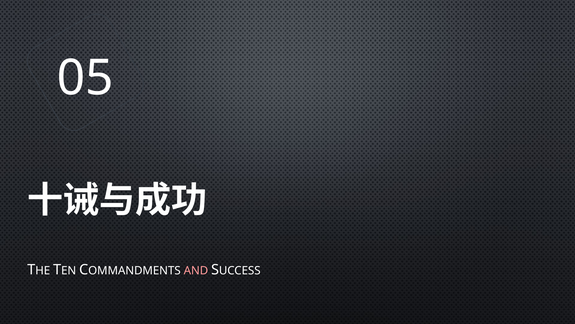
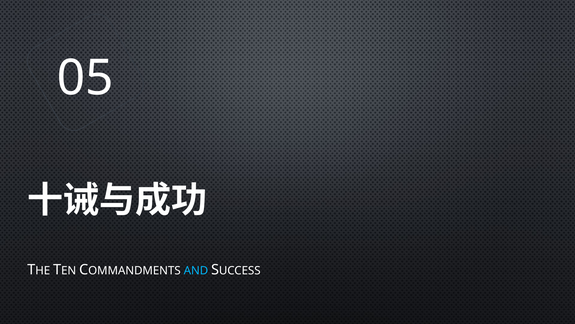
AND colour: pink -> light blue (196, 270)
